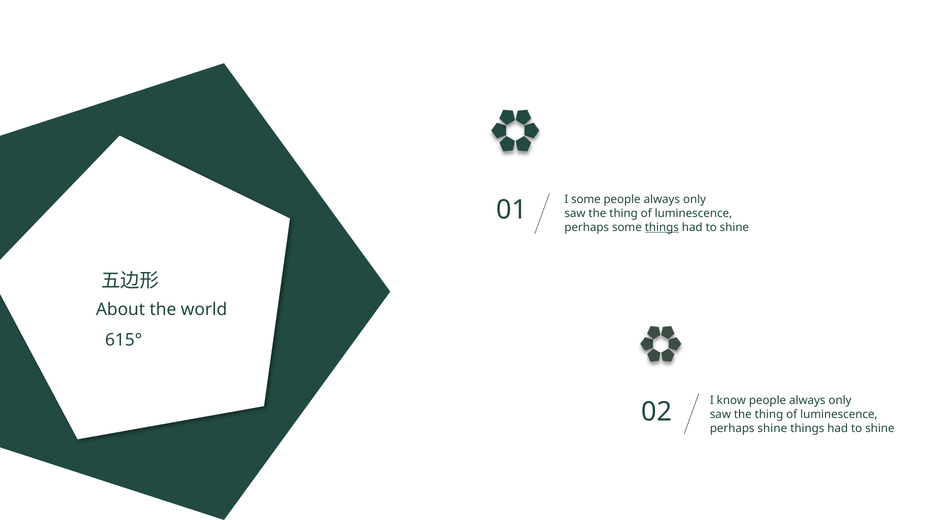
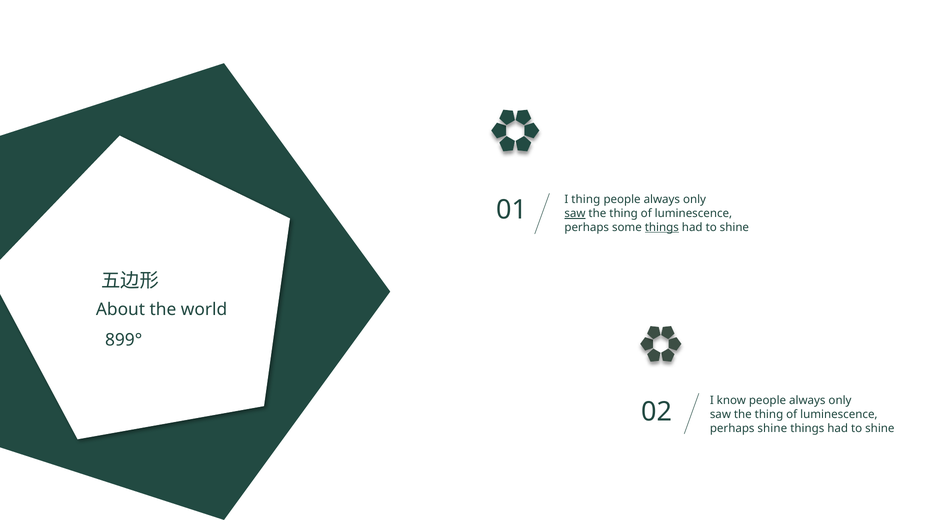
I some: some -> thing (586, 200)
saw underline: none -> present (575, 214)
615°: 615° -> 899° (124, 340)
